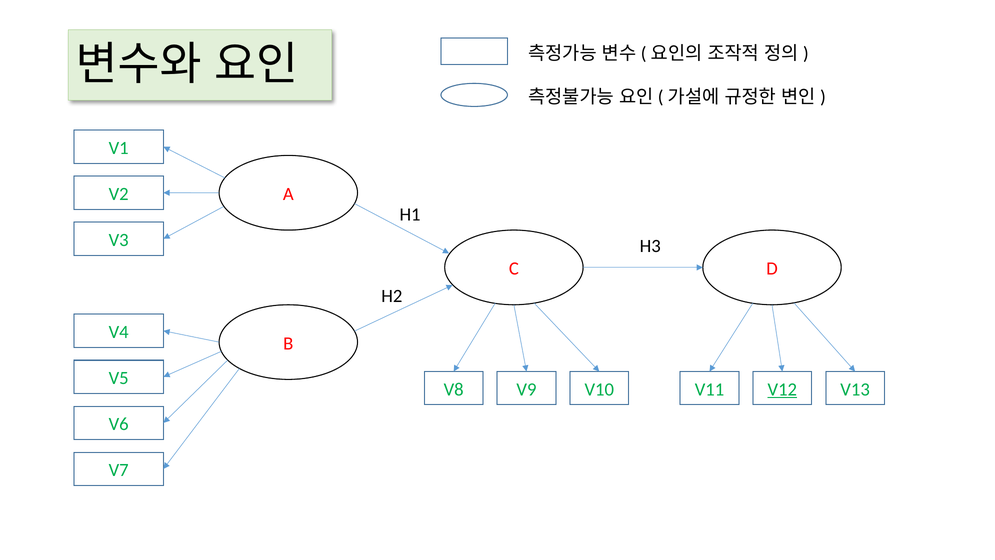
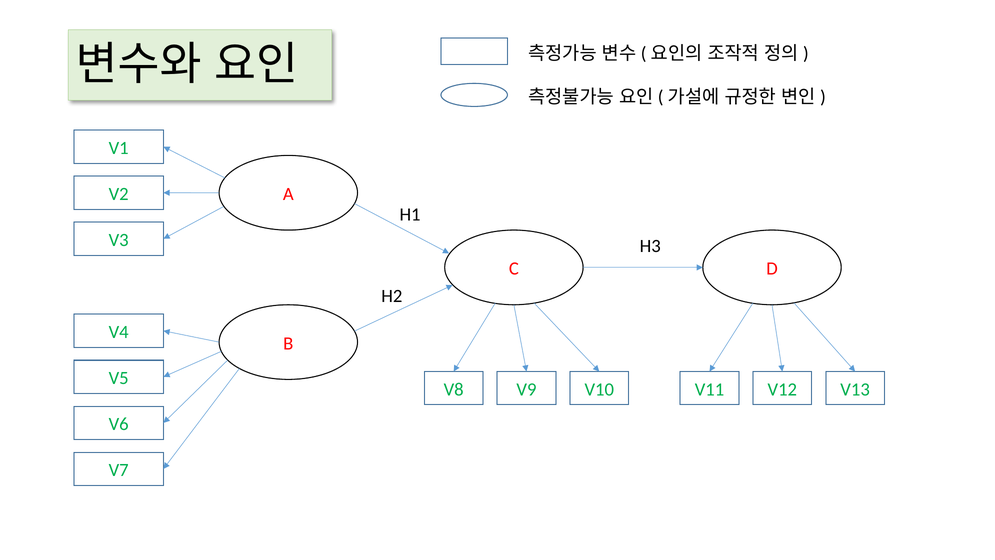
V12 underline: present -> none (782, 389)
